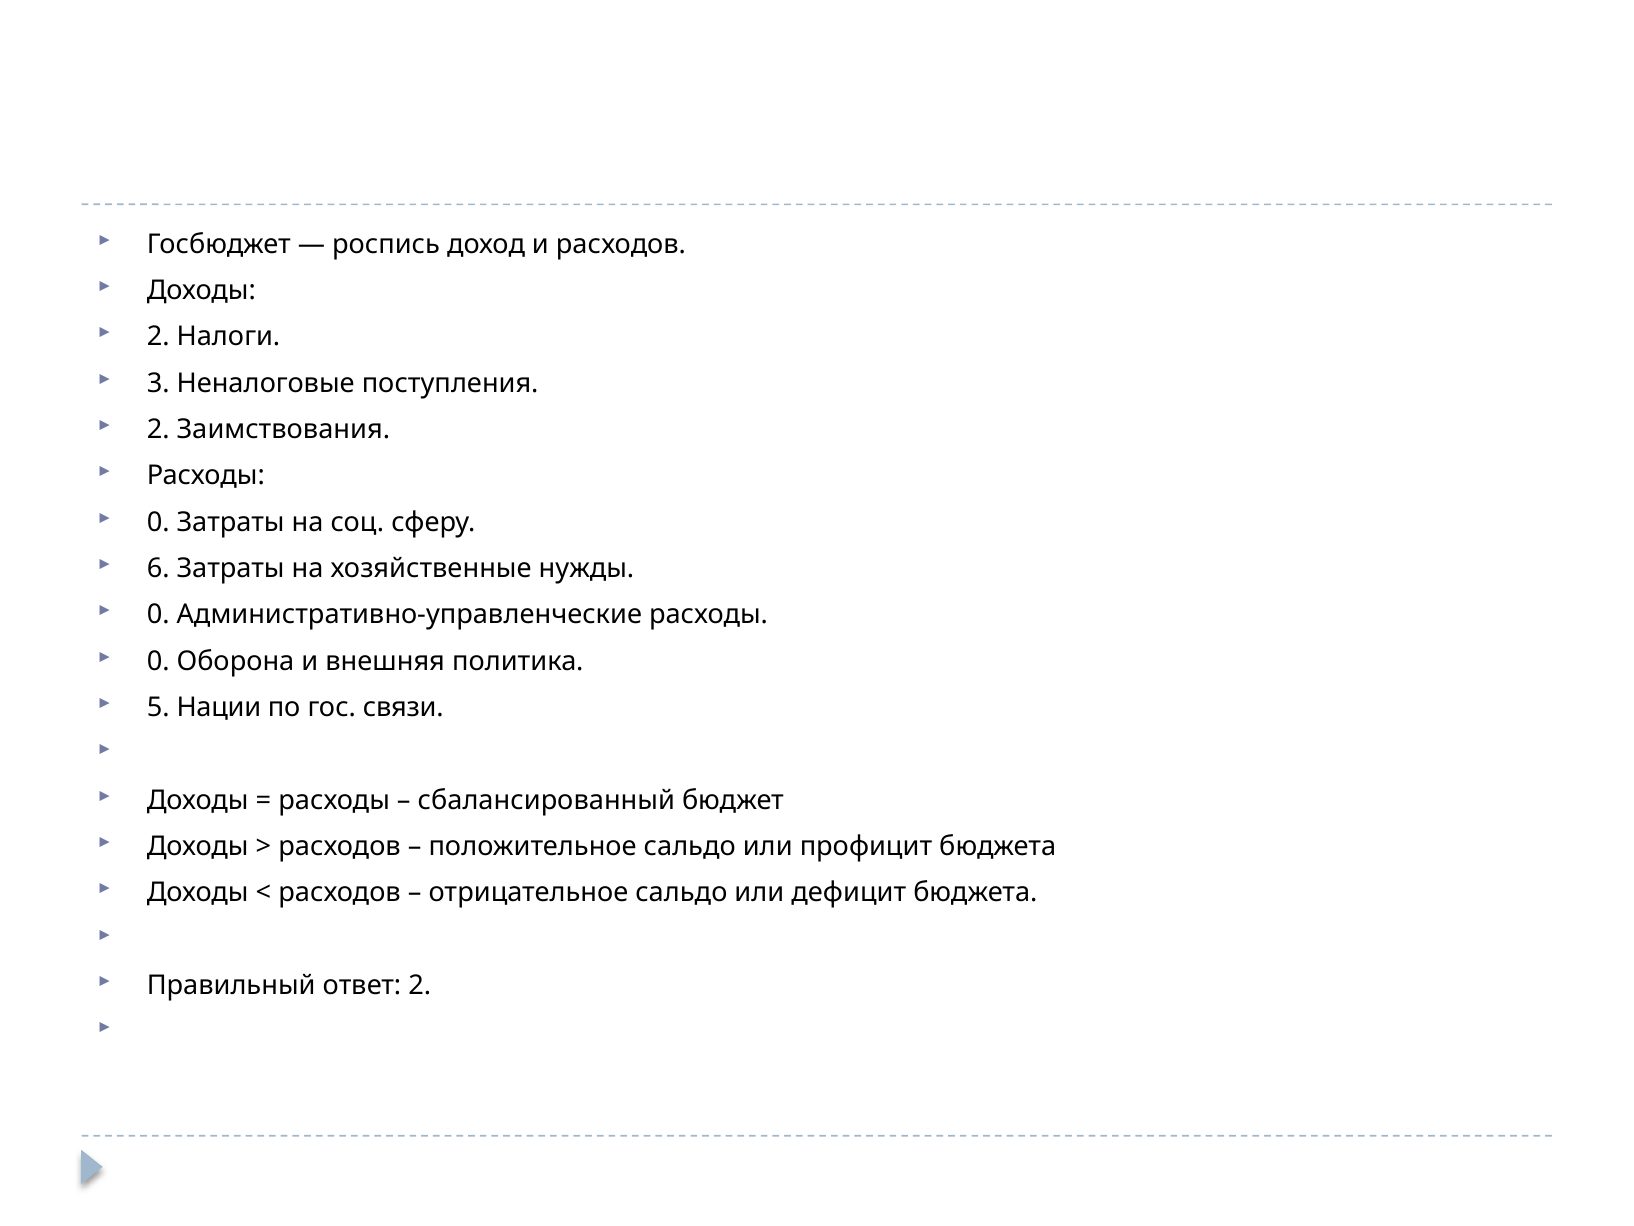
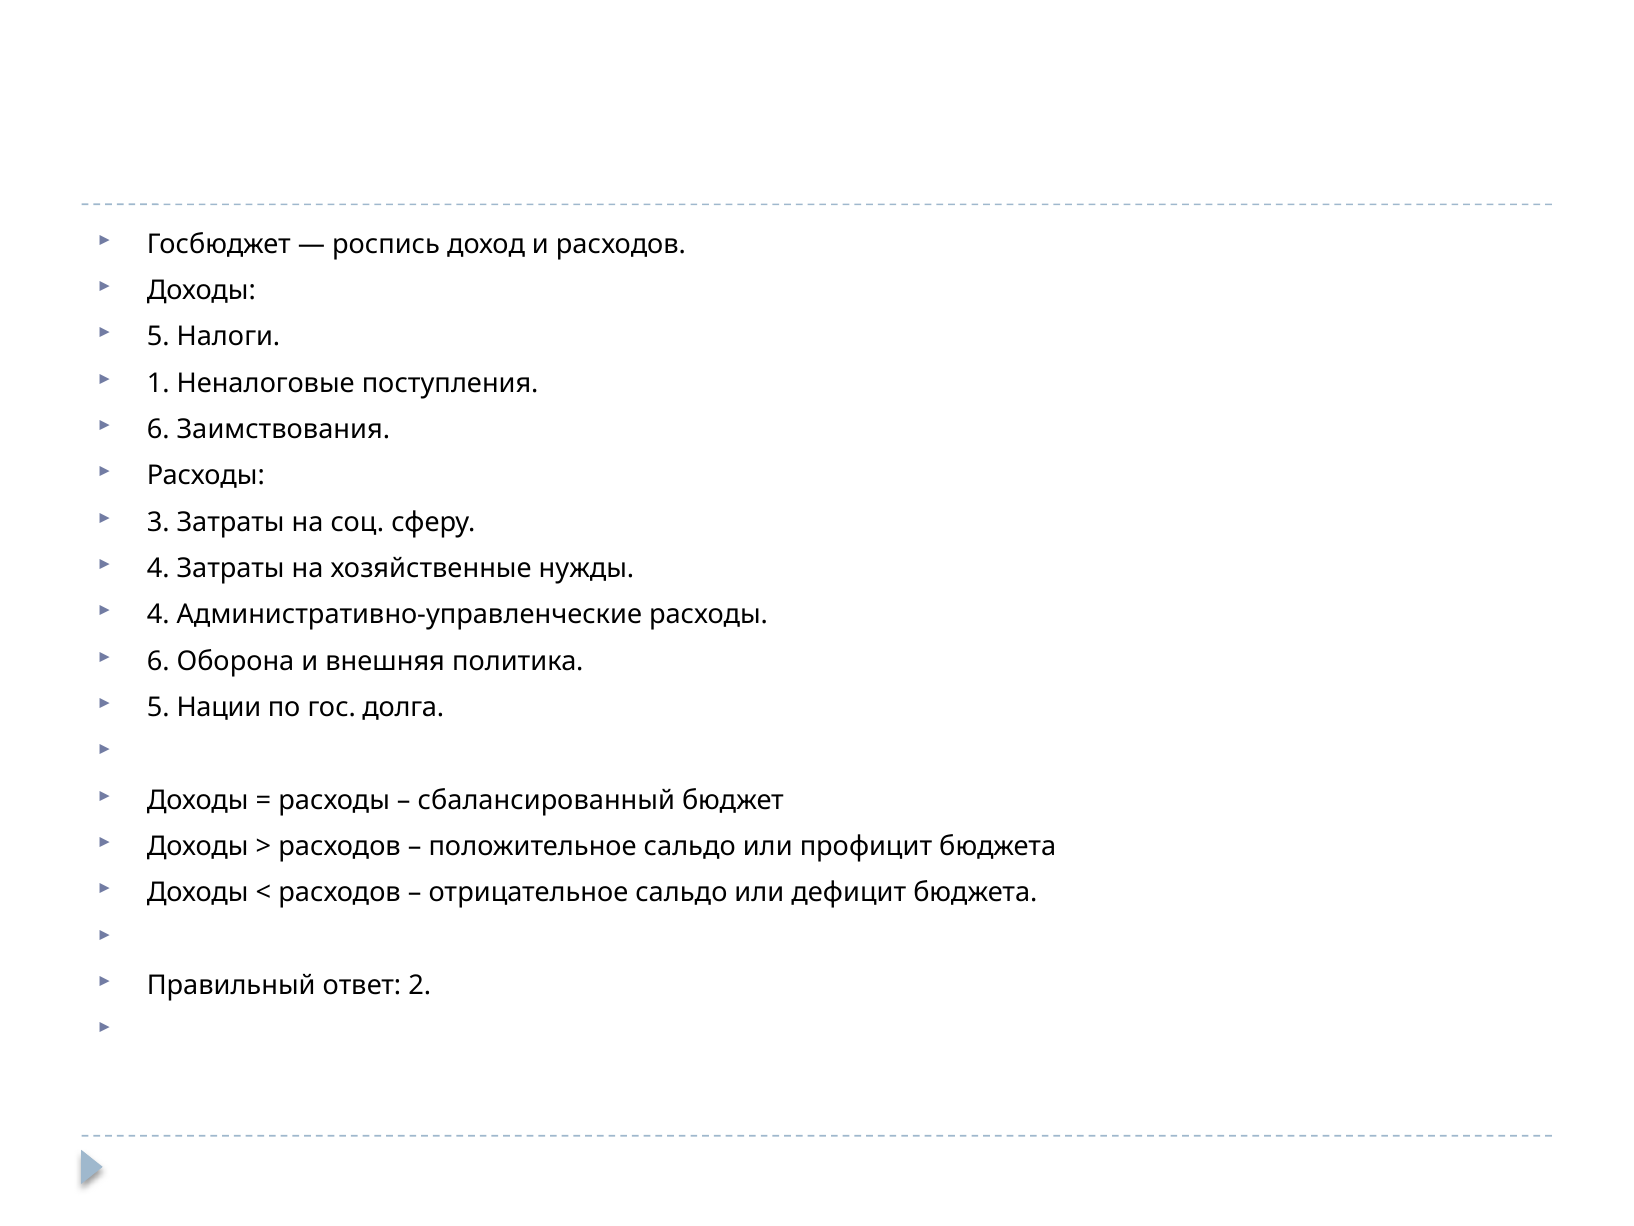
2: 2 -> 5 (158, 337)
3: 3 -> 1 (158, 383)
2: 2 -> 6 (158, 429)
0: 0 -> 3 (158, 522)
6: 6 -> 4 (158, 568)
0: 0 -> 4 (158, 615)
0: 0 -> 6 (158, 661)
связи: связи -> долга (403, 707)
